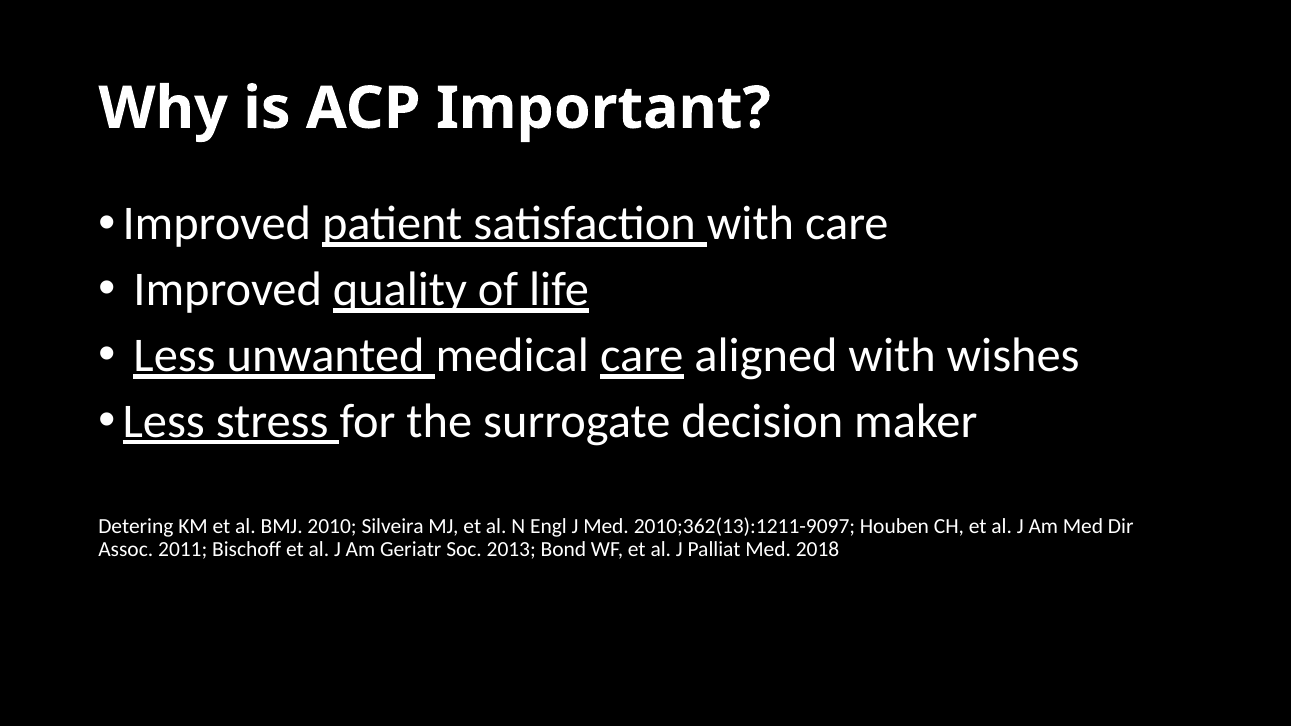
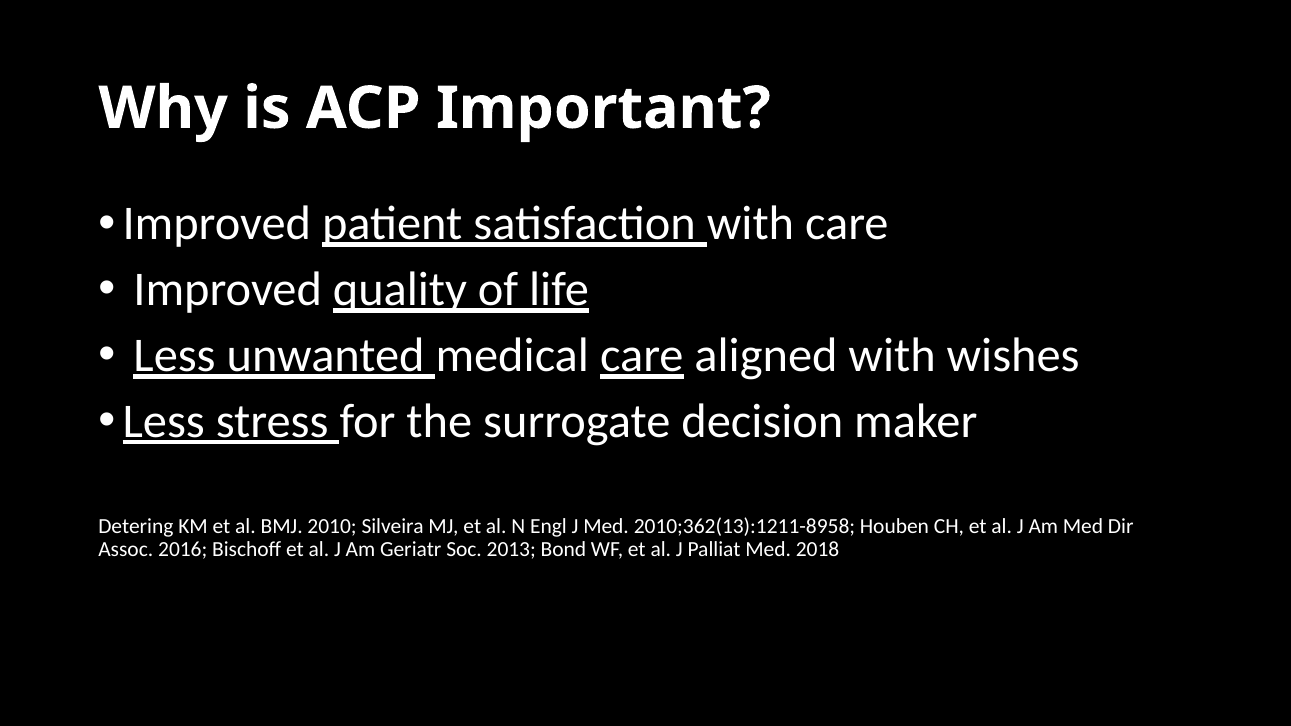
2010;362(13):1211-9097: 2010;362(13):1211-9097 -> 2010;362(13):1211-8958 (744, 527)
2011: 2011 -> 2016 (183, 550)
